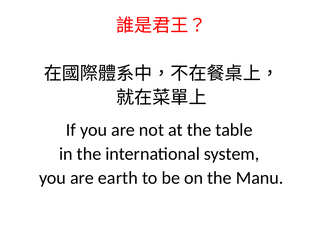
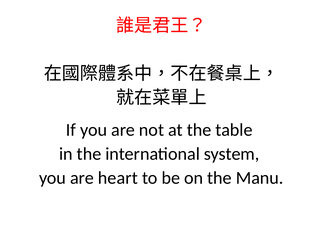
earth: earth -> heart (118, 178)
